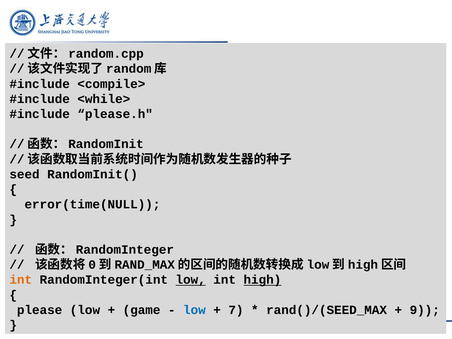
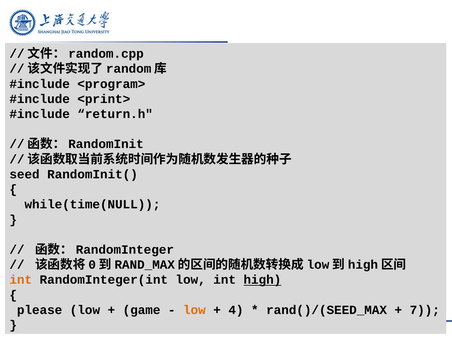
<compile>: <compile> -> <program> (111, 84)
<while>: <while> -> <print> (104, 99)
please.h: please.h -> return.h (115, 114)
error(time(NULL: error(time(NULL -> while(time(NULL (92, 204)
low underline: present -> none (191, 280)
low colour: blue -> orange (194, 310)
7: 7 -> 4 (236, 310)
9: 9 -> 7 (425, 310)
